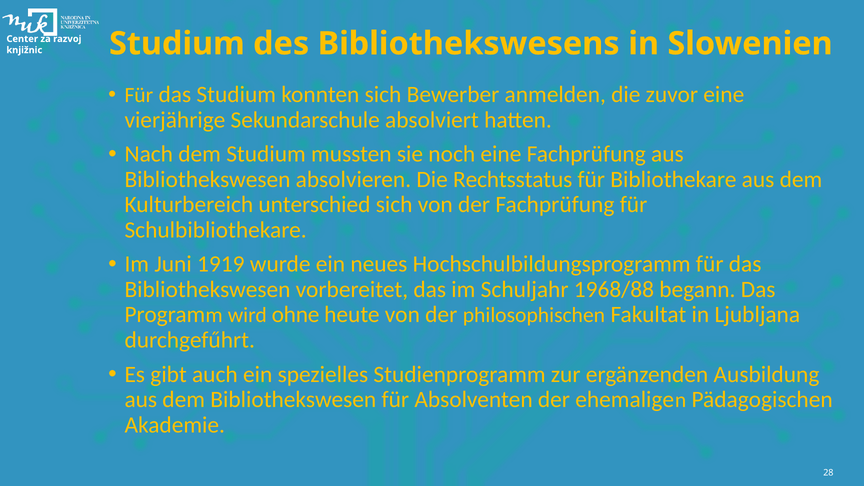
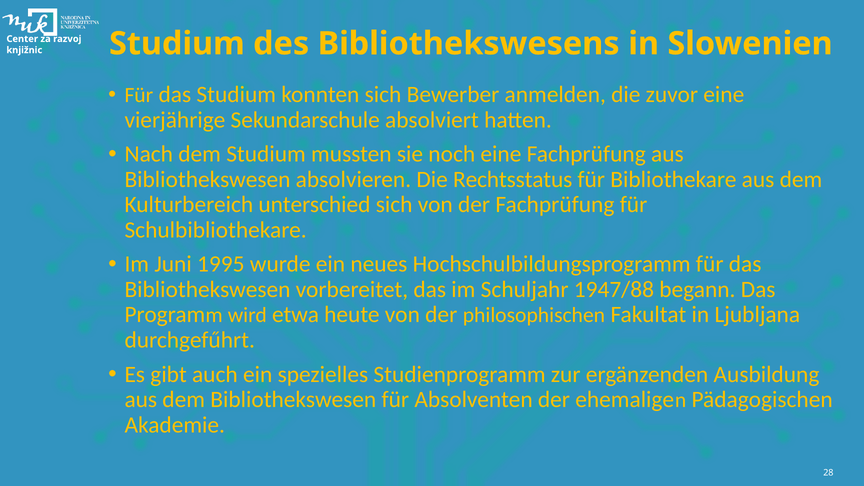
1919: 1919 -> 1995 (221, 264)
1968/88: 1968/88 -> 1947/88 (614, 290)
ohne: ohne -> etwa (296, 315)
